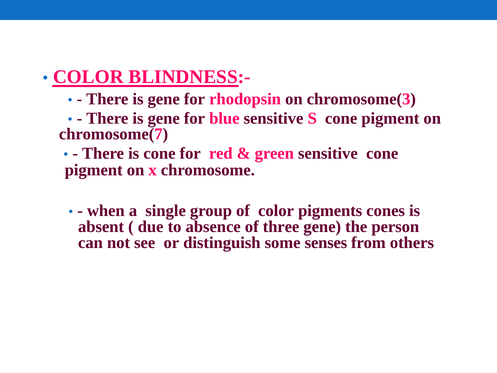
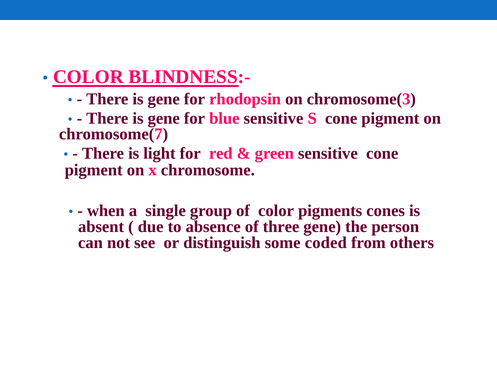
is cone: cone -> light (159, 153)
senses: senses -> coded (326, 242)
